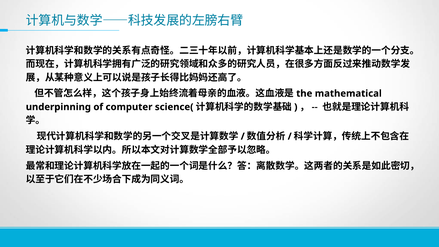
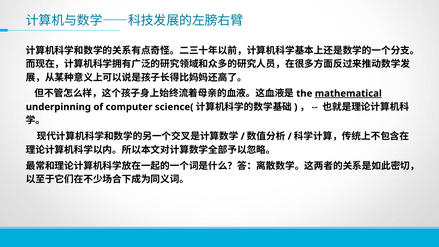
mathematical underline: none -> present (348, 93)
